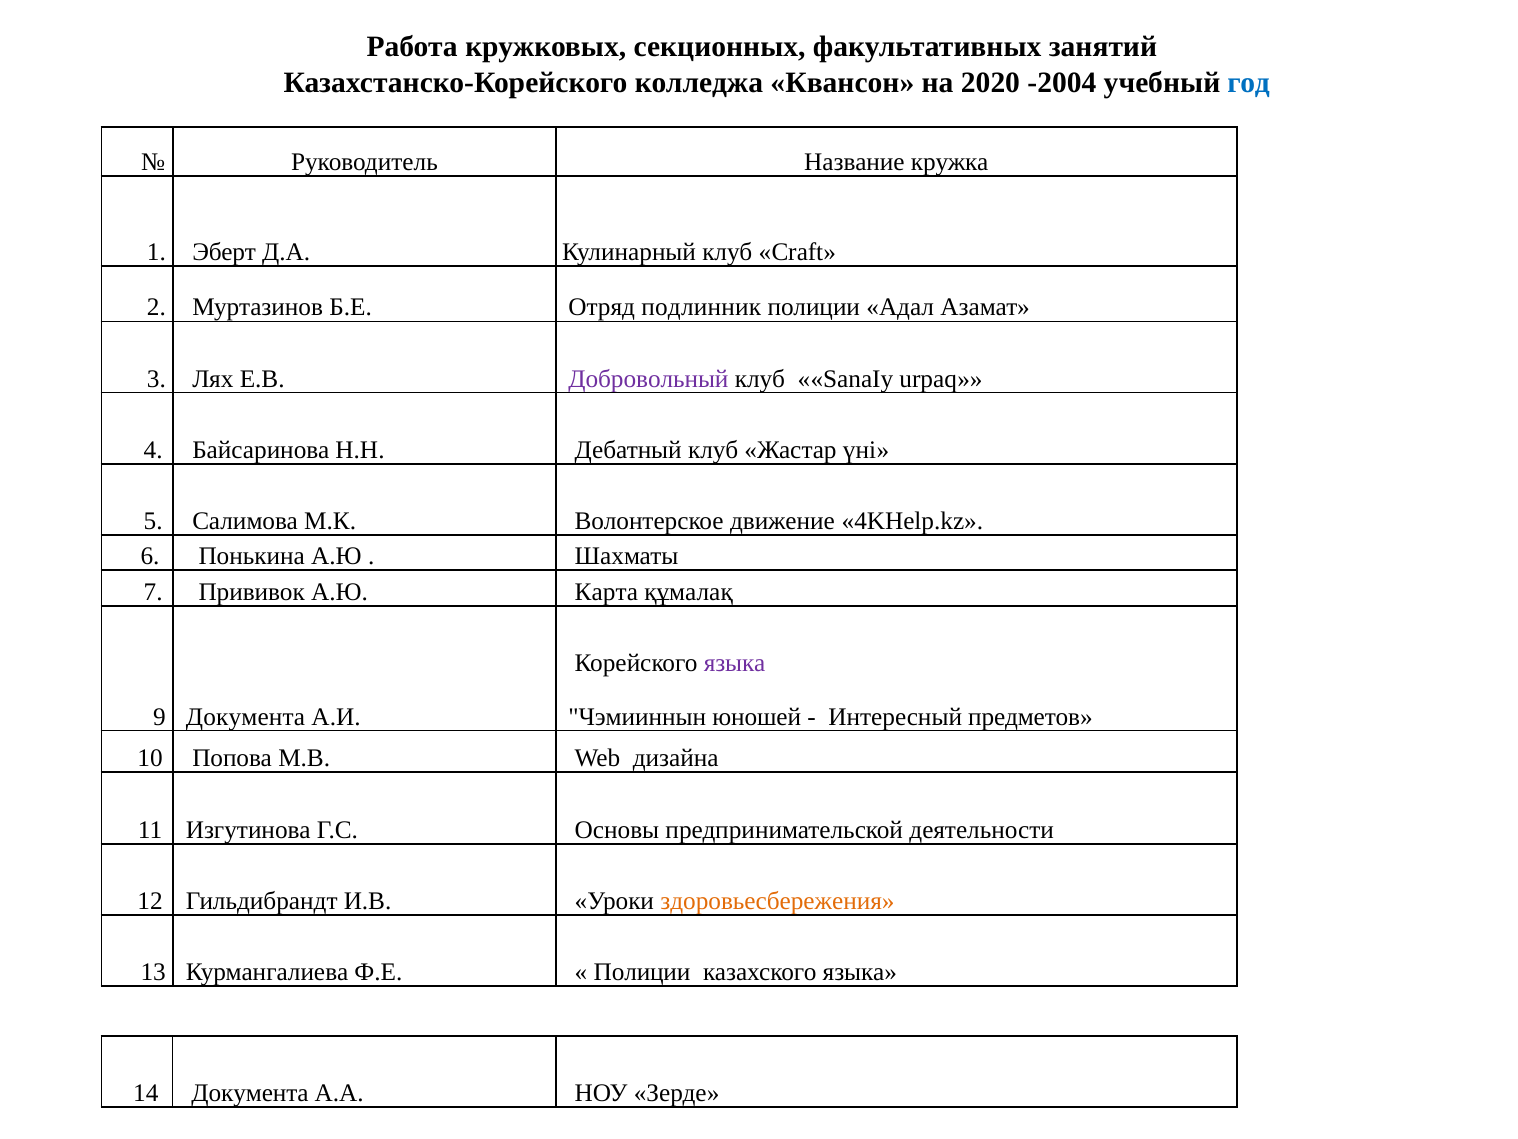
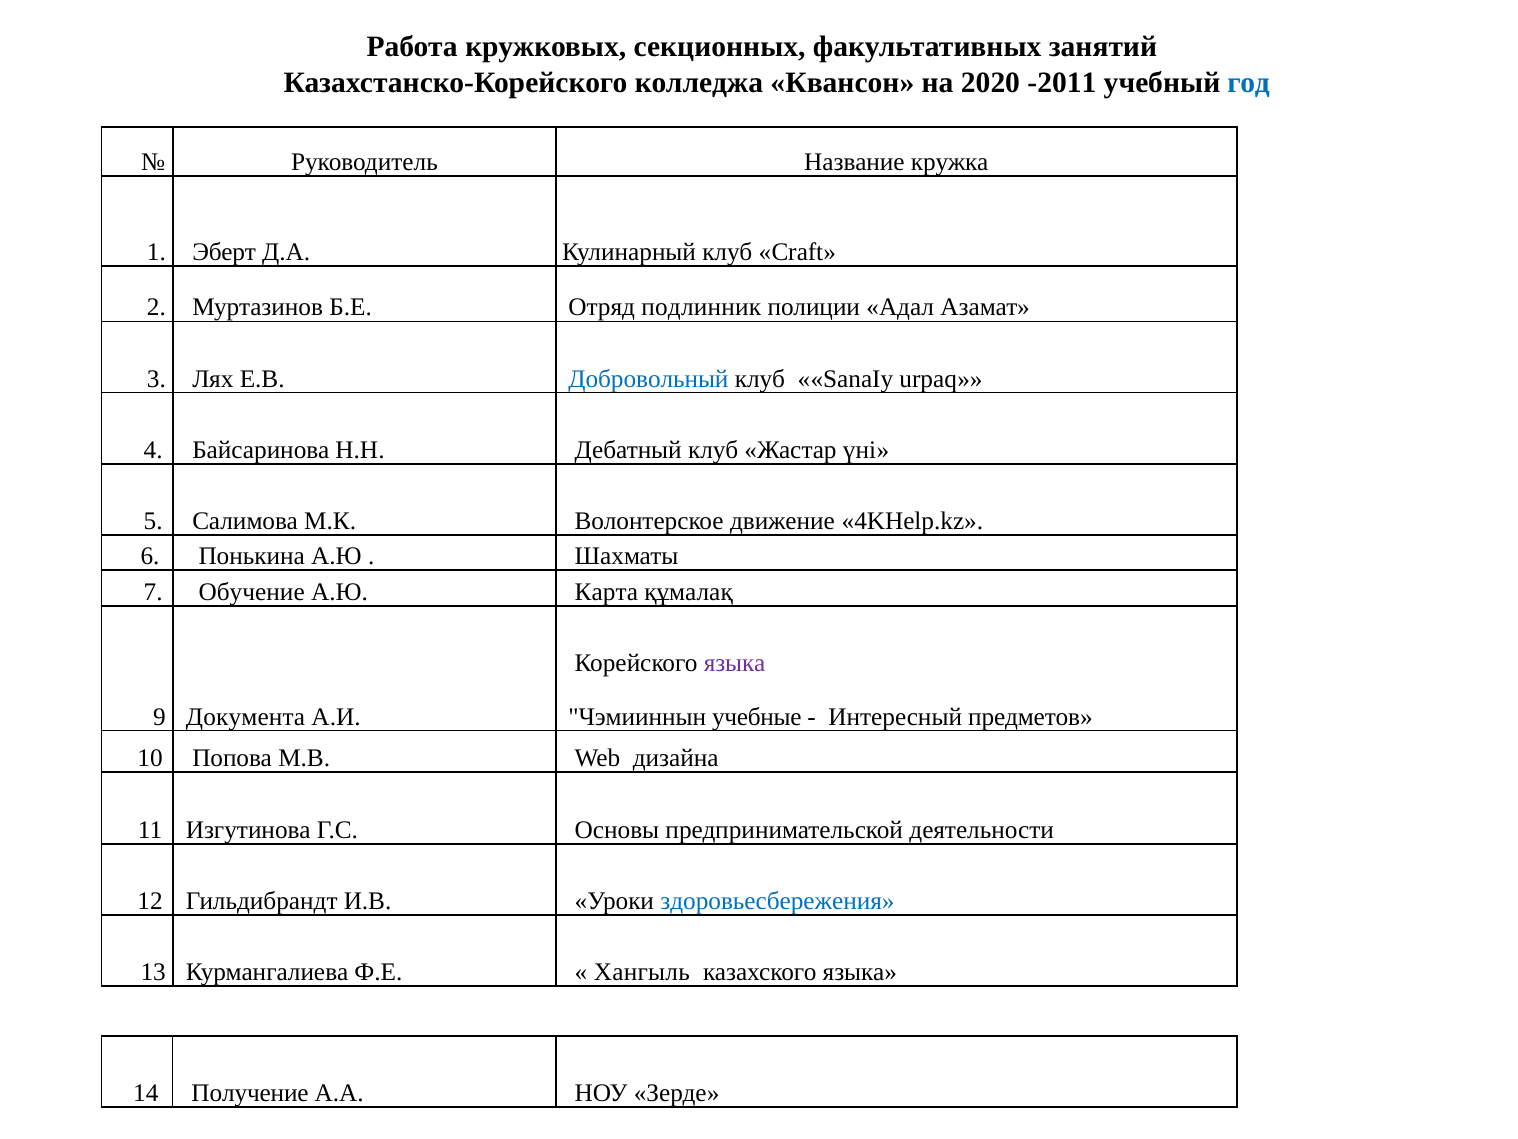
-2004: -2004 -> -2011 (1062, 83)
Добровольный colour: purple -> blue (648, 379)
Прививок: Прививок -> Обучение (252, 592)
юношей: юношей -> учебные (757, 716)
здоровьесбережения colour: orange -> blue (777, 901)
Полиции: Полиции -> Хангыль (642, 972)
14 Документа: Документа -> Получение (250, 1093)
